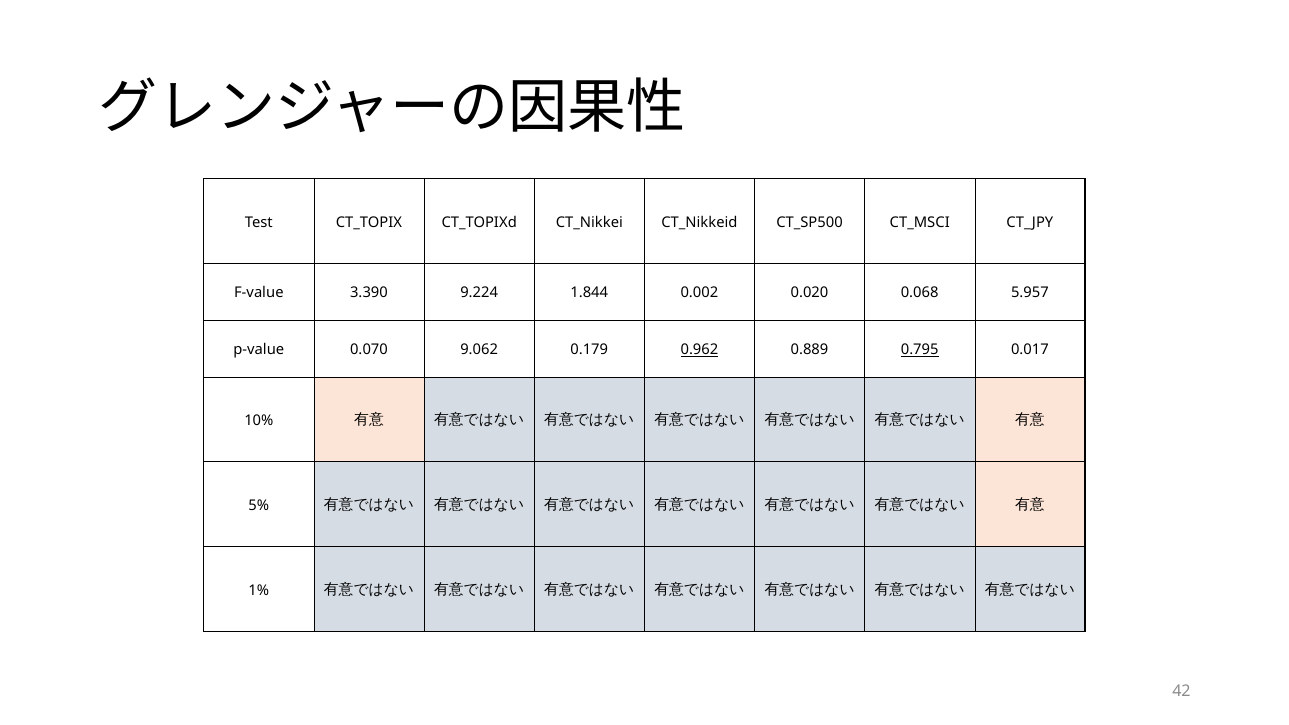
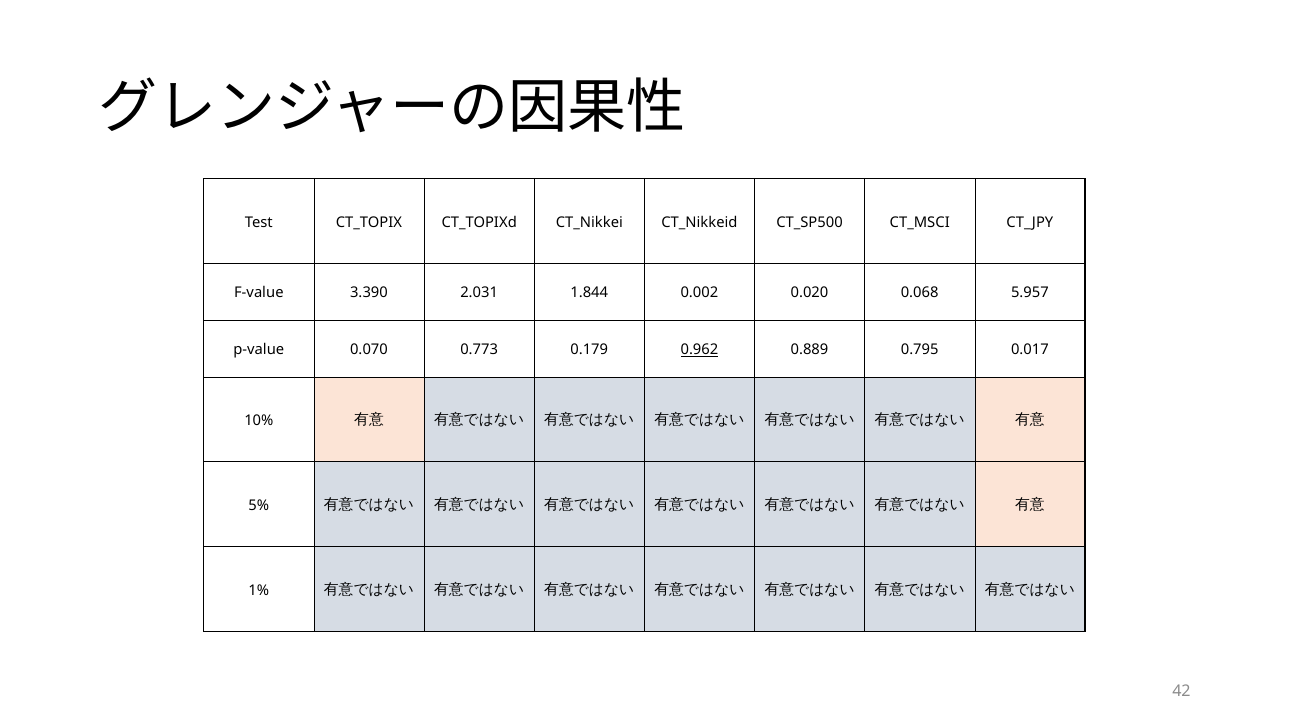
9.224: 9.224 -> 2.031 (479, 293)
9.062: 9.062 -> 0.773 (479, 350)
0.795 underline: present -> none (920, 350)
